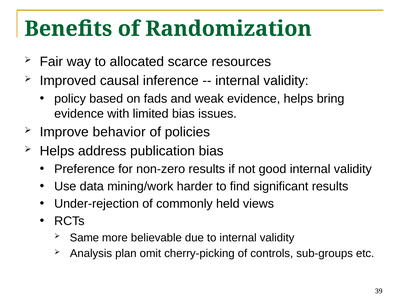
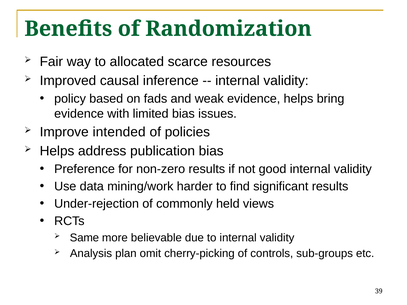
behavior: behavior -> intended (119, 132)
